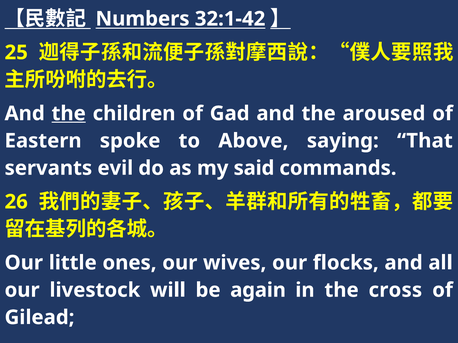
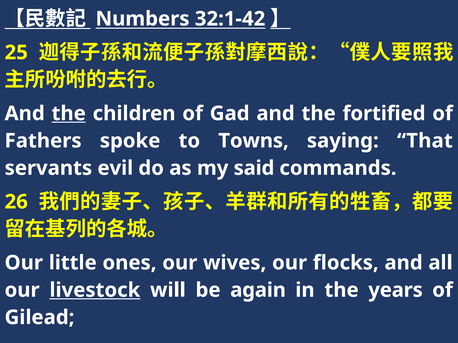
aroused: aroused -> fortified (384, 114)
Eastern: Eastern -> Fathers (43, 141)
Above: Above -> Towns (254, 141)
livestock underline: none -> present (95, 290)
cross: cross -> years (396, 290)
